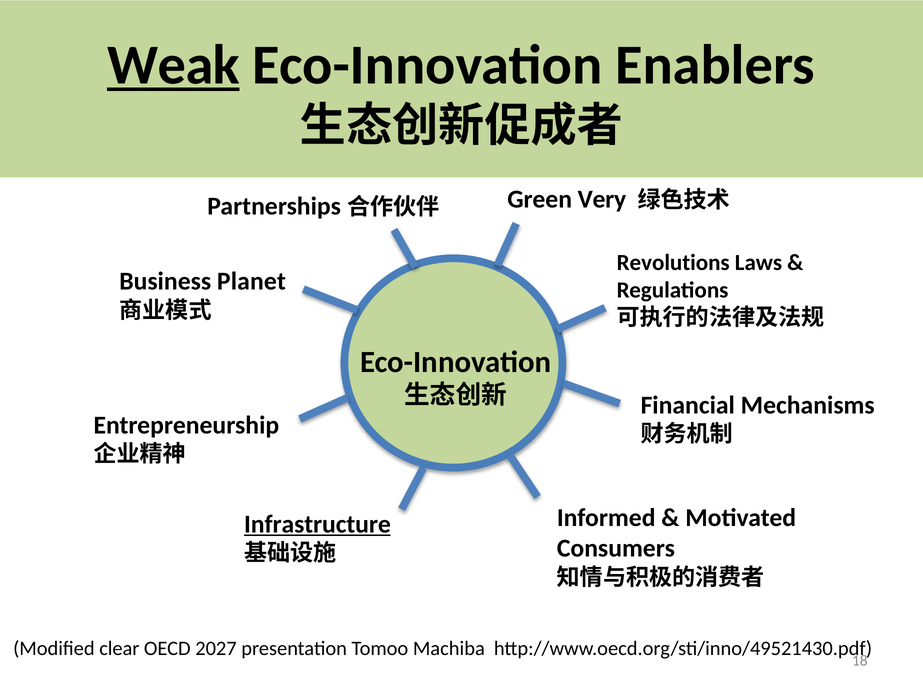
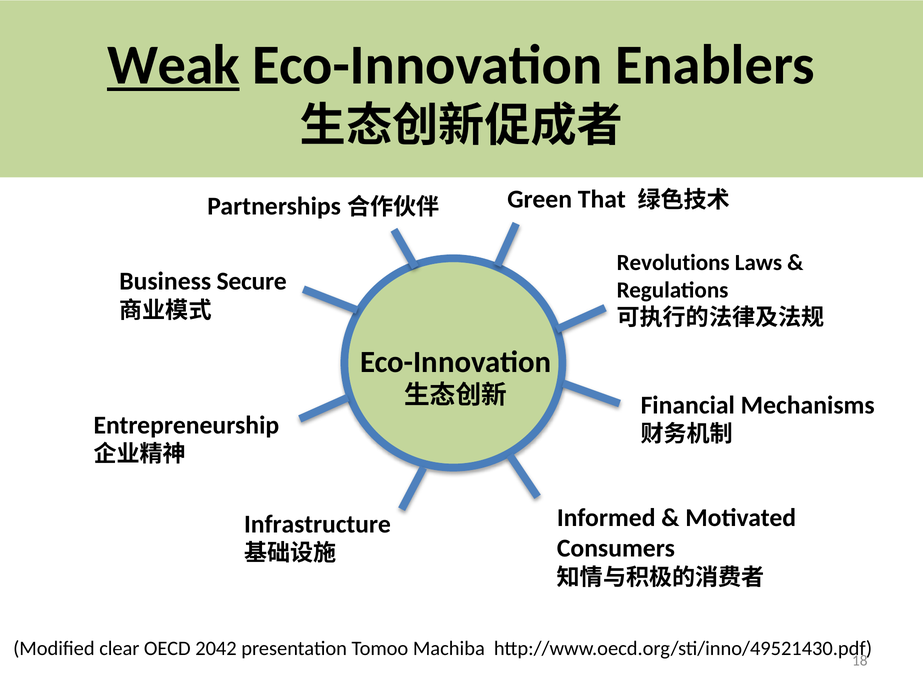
Very: Very -> That (602, 199)
Planet: Planet -> Secure (252, 282)
Infrastructure underline: present -> none (317, 524)
2027: 2027 -> 2042 (216, 649)
